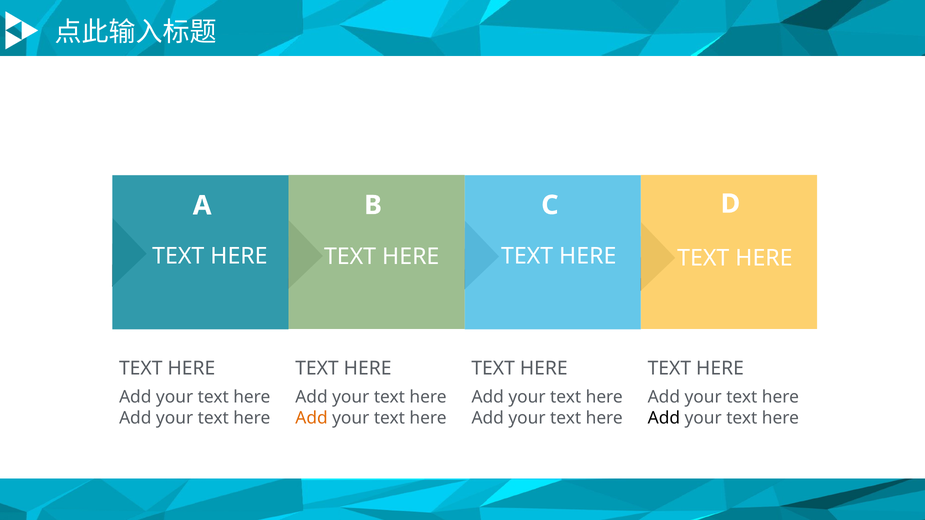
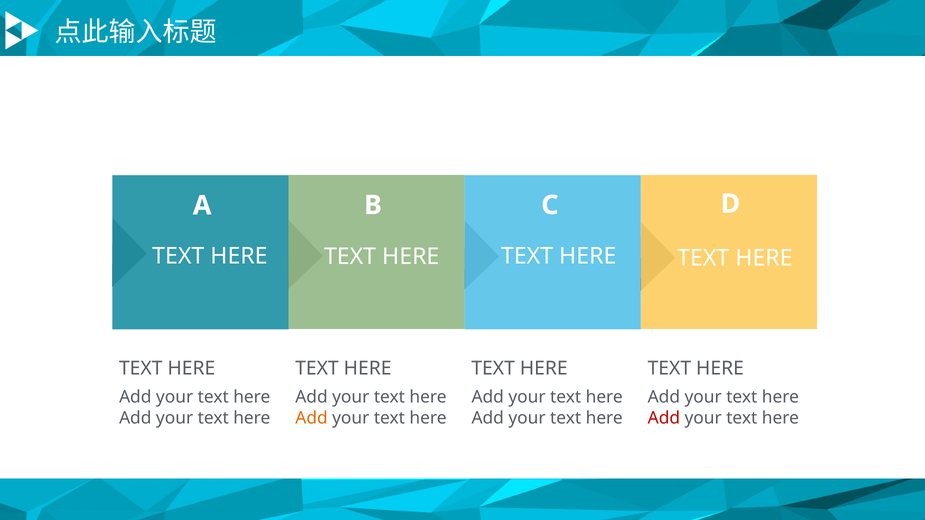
Add colour: black -> red (664, 418)
